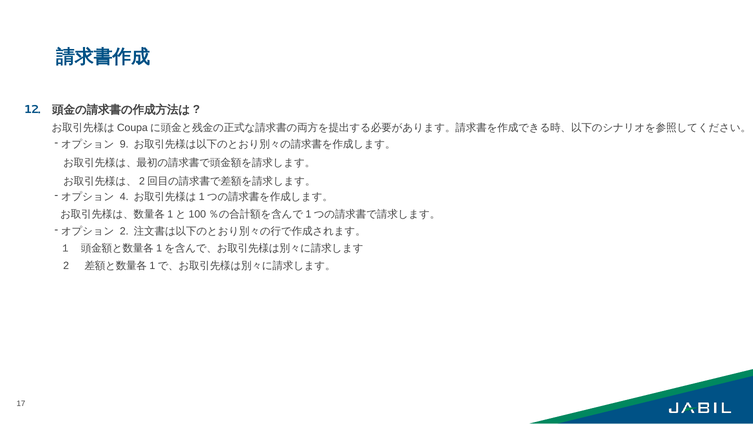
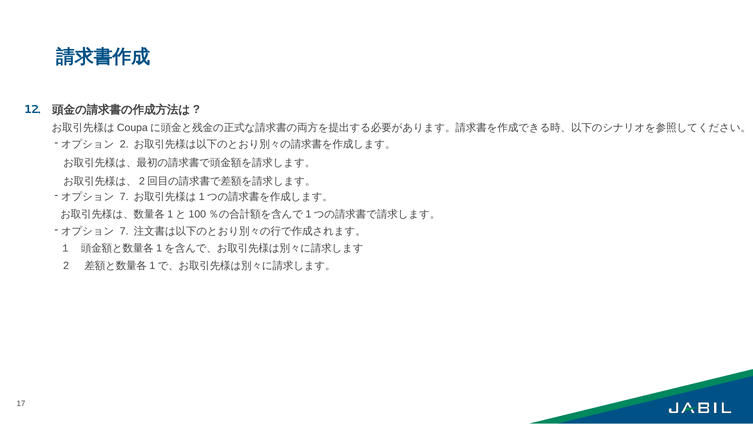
9: 9 -> 2 (124, 144)
4: 4 -> 7 (124, 197)
2: 2 -> 7 (124, 232)
